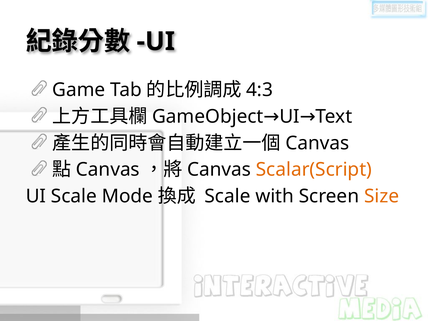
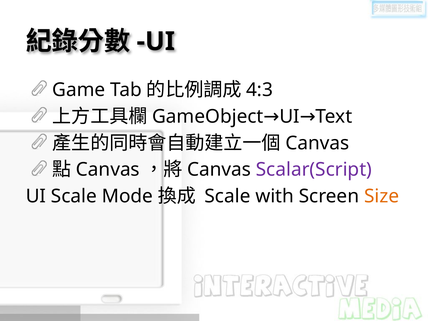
Scalar(Script colour: orange -> purple (314, 170)
